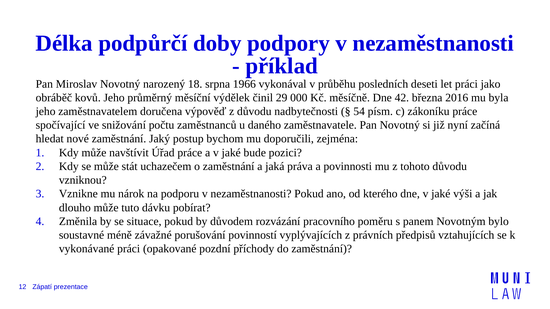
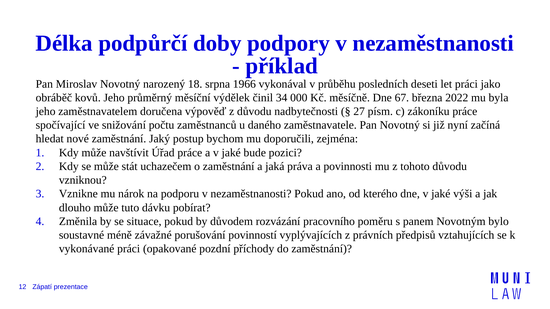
29: 29 -> 34 (282, 98)
42: 42 -> 67 (402, 98)
2016: 2016 -> 2022 (457, 98)
54: 54 -> 27 (359, 112)
